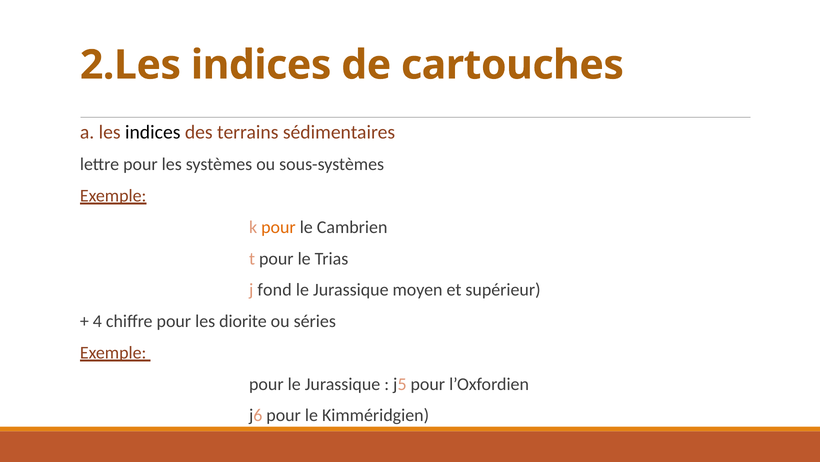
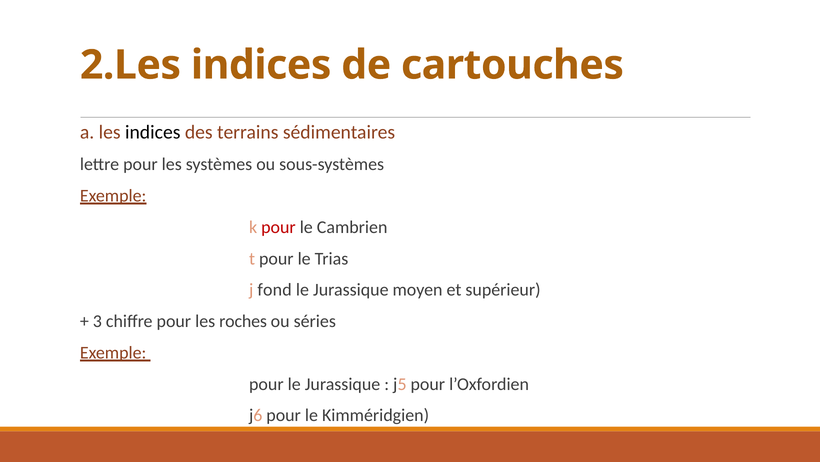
pour colour: orange -> red (278, 227)
4: 4 -> 3 (97, 321)
diorite: diorite -> roches (243, 321)
